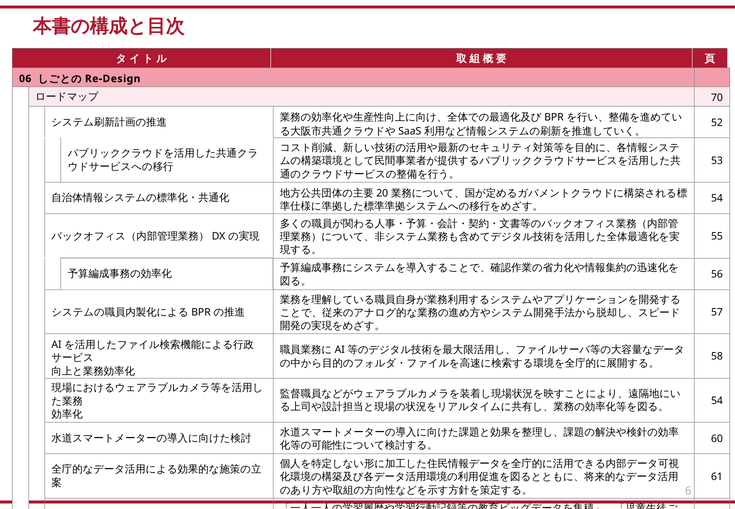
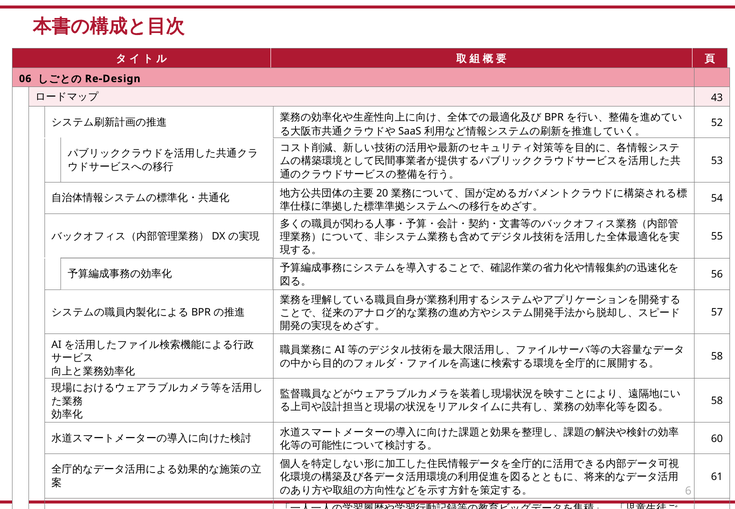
70: 70 -> 43 (717, 98)
54: 54 -> 58 (717, 401)
